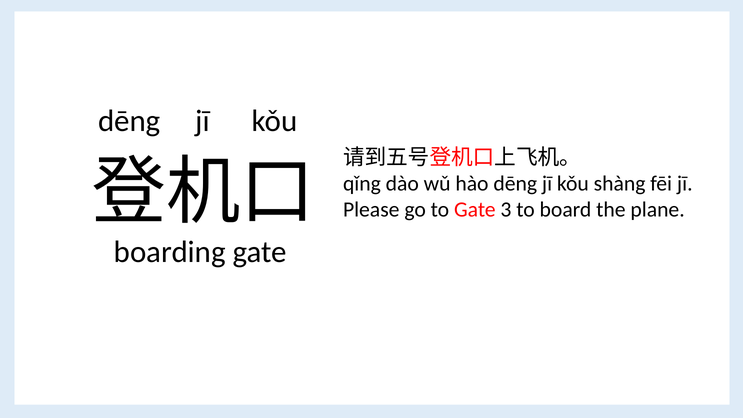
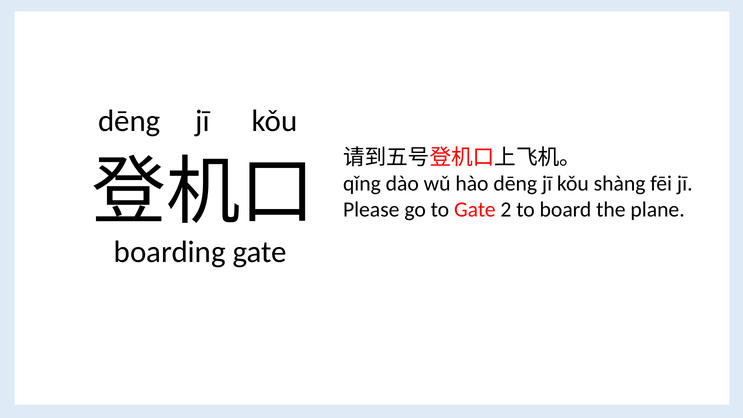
3: 3 -> 2 (506, 210)
